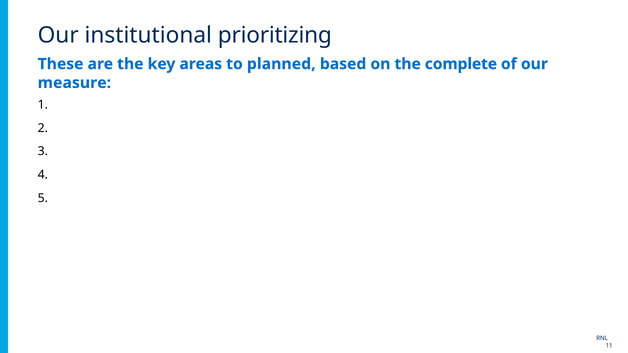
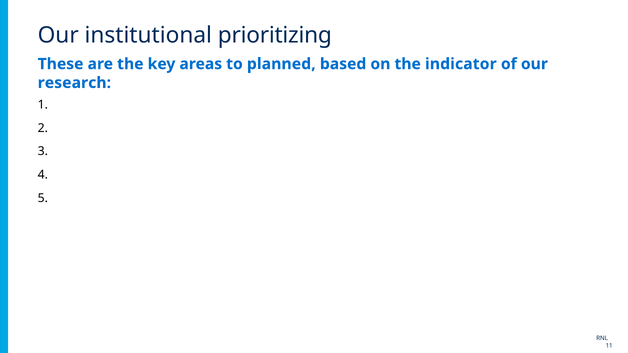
complete: complete -> indicator (461, 64)
measure: measure -> research (74, 83)
